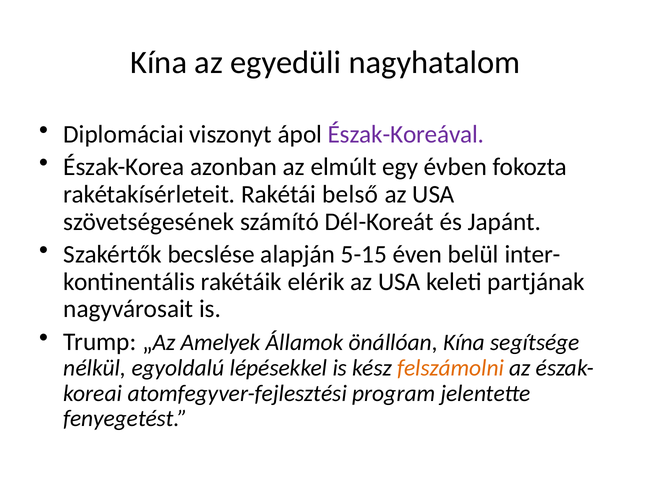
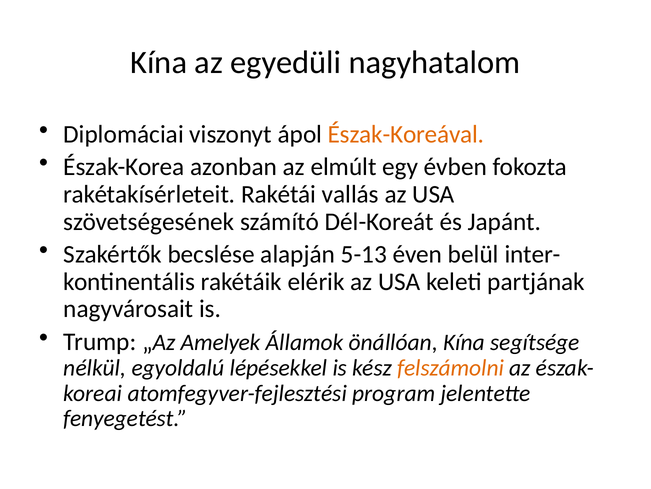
Észak-Koreával colour: purple -> orange (406, 134)
belső: belső -> vallás (350, 194)
5-15: 5-15 -> 5-13 (364, 254)
